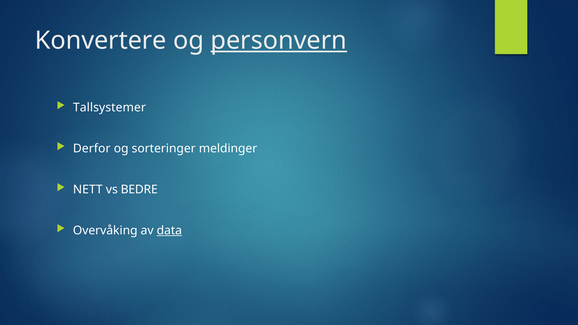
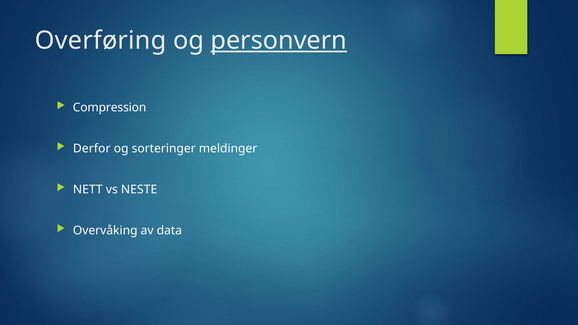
Konvertere: Konvertere -> Overføring (101, 41)
Tallsystemer: Tallsystemer -> Compression (110, 108)
BEDRE: BEDRE -> NESTE (139, 189)
data underline: present -> none (169, 230)
